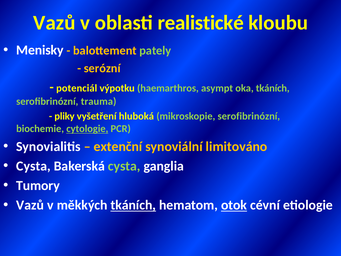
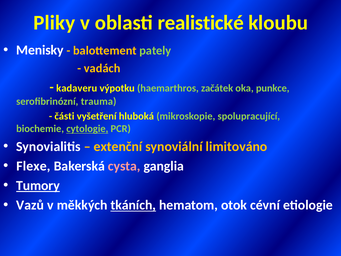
Vazů: Vazů -> Pliky (54, 23)
serózní: serózní -> vadách (102, 68)
potenciál: potenciál -> kadaveru (77, 88)
asympt: asympt -> začátek (217, 88)
oka tkáních: tkáních -> punkce (273, 88)
pliky: pliky -> části (64, 116)
mikroskopie serofibrinózní: serofibrinózní -> spolupracující (249, 116)
Cysta: Cysta -> Flexe (33, 166)
cysta colour: light green -> pink (124, 166)
Tumory underline: none -> present (38, 185)
otok underline: present -> none (234, 205)
